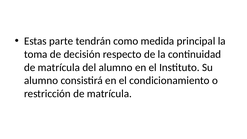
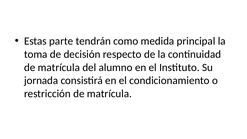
alumno: alumno -> jornada (41, 81)
